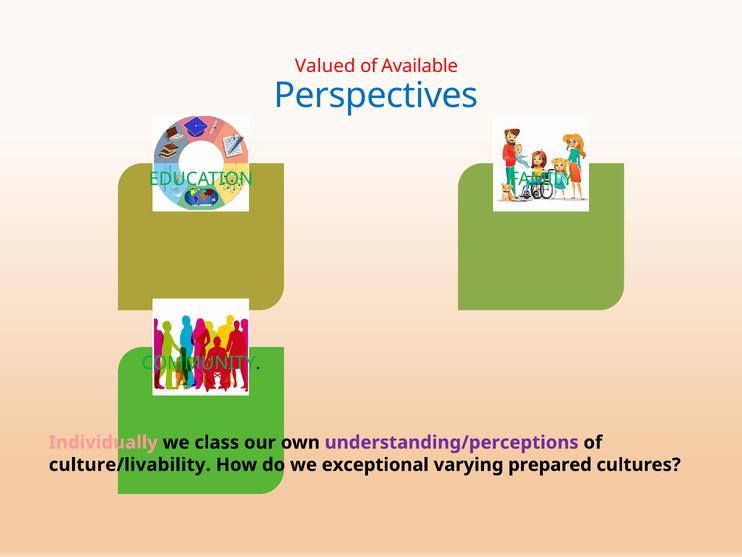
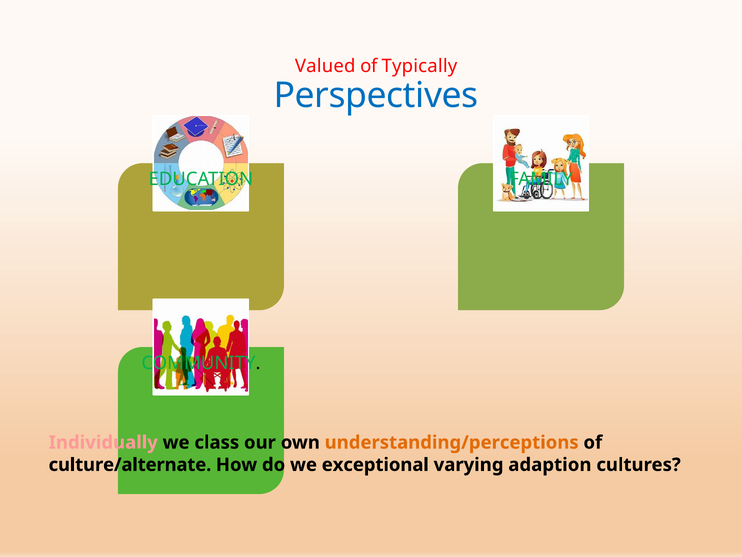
Available: Available -> Typically (419, 66)
understanding/perceptions colour: purple -> orange (452, 442)
culture/livability: culture/livability -> culture/alternate (130, 464)
prepared: prepared -> adaption (550, 464)
